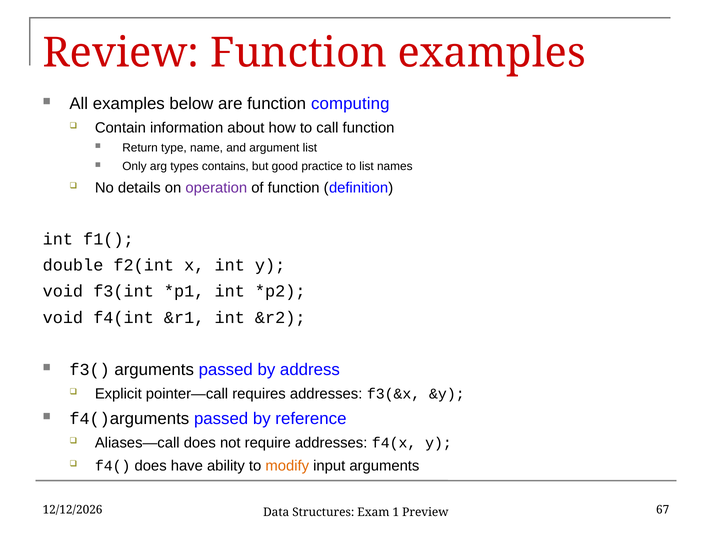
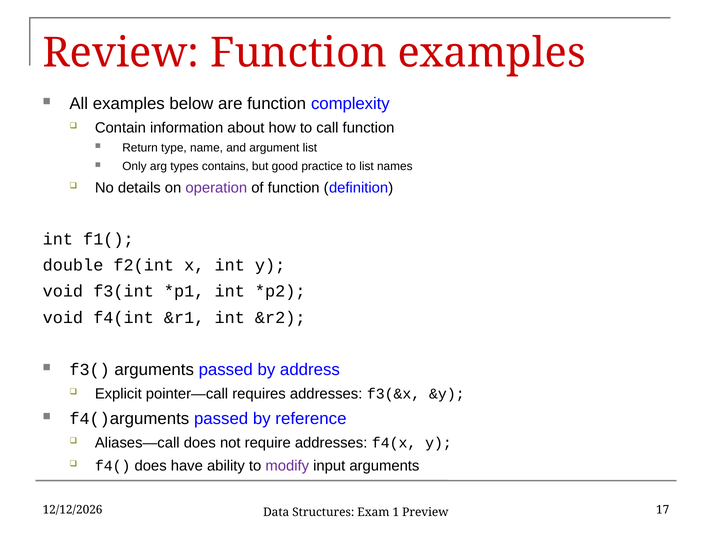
computing: computing -> complexity (350, 104)
modify colour: orange -> purple (287, 466)
67: 67 -> 17 (663, 510)
